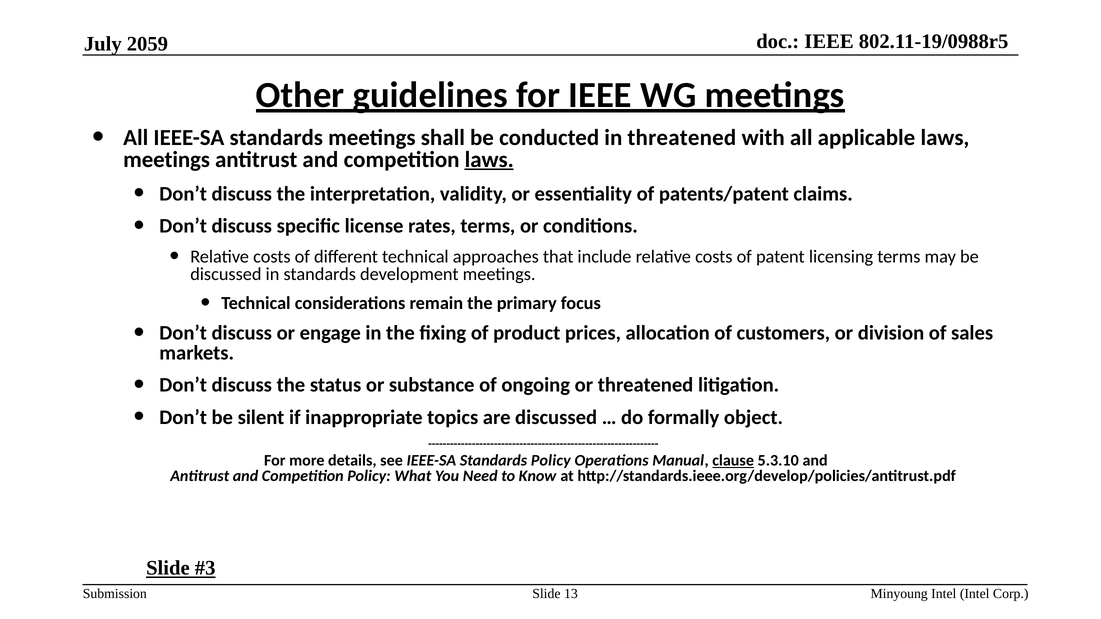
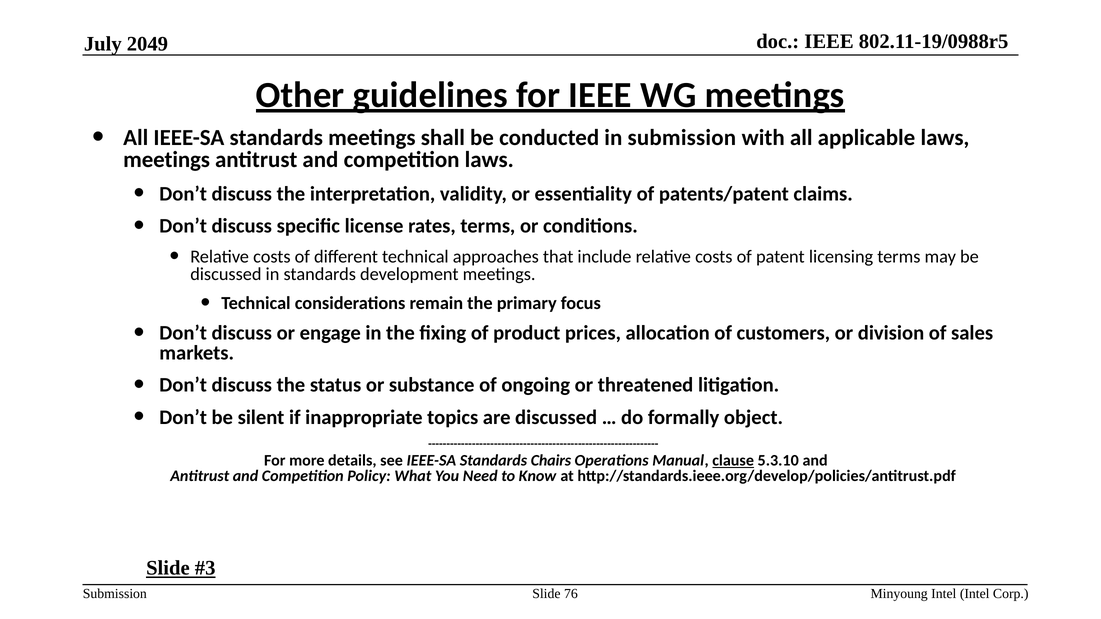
2059: 2059 -> 2049 (147, 44)
in threatened: threatened -> submission (682, 138)
laws underline: present -> none (489, 160)
Standards Policy: Policy -> Chairs (551, 461)
13: 13 -> 76 (571, 594)
